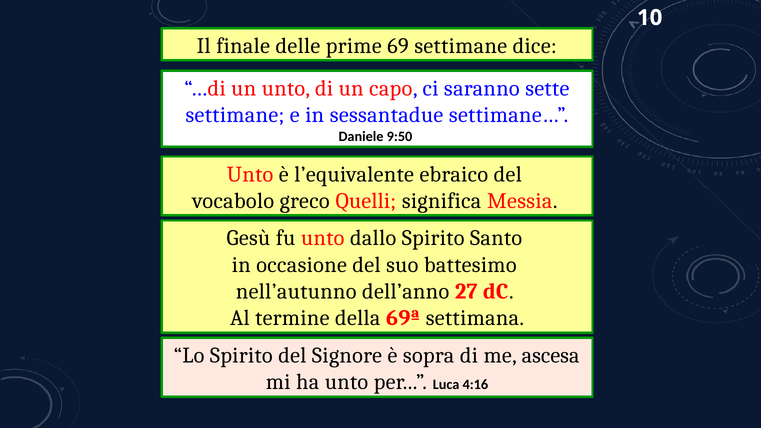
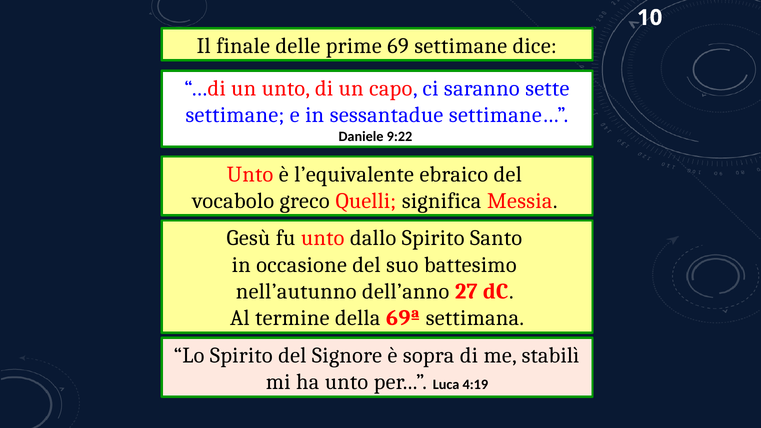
9:50: 9:50 -> 9:22 (400, 136)
ascesa: ascesa -> stabilì (550, 355)
4:16: 4:16 -> 4:19 (475, 385)
